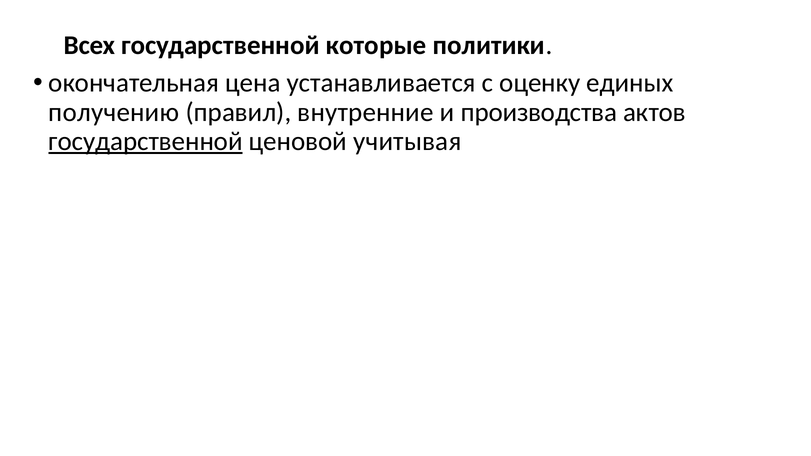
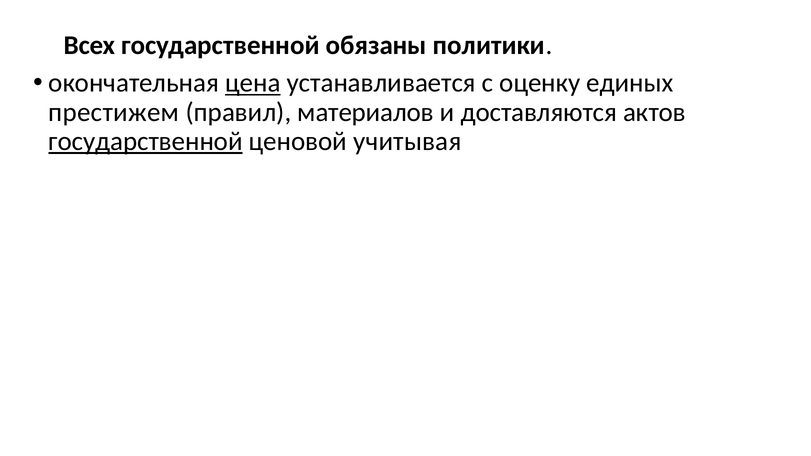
которые: которые -> обязаны (376, 45)
цена underline: none -> present (253, 83)
получению: получению -> престижем (114, 112)
внутренние: внутренние -> материалов (366, 112)
производства: производства -> доставляются (539, 112)
